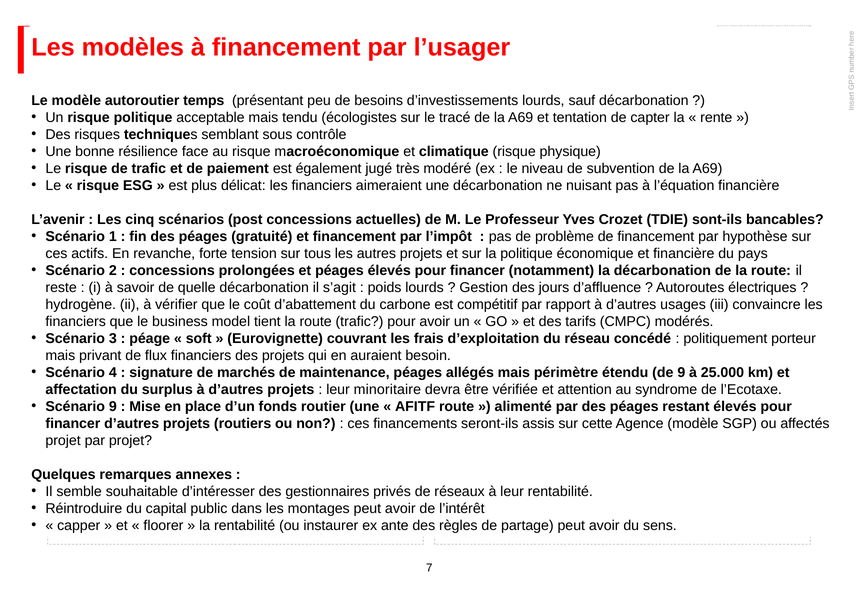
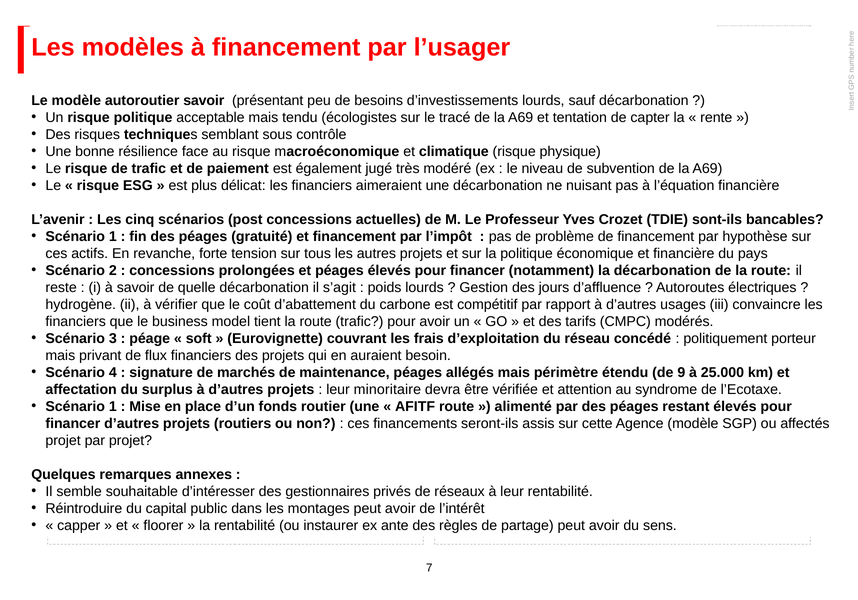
autoroutier temps: temps -> savoir (204, 100)
9: 9 -> 1 (113, 407)
